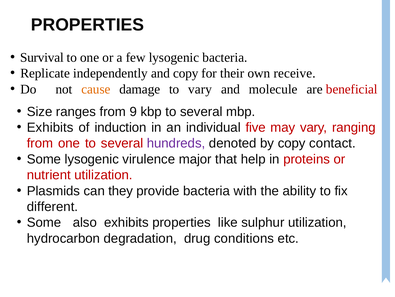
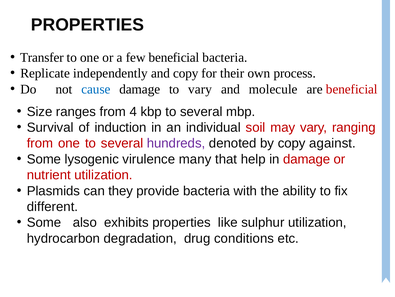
Survival: Survival -> Transfer (42, 57)
few lysogenic: lysogenic -> beneficial (174, 57)
receive: receive -> process (295, 73)
cause colour: orange -> blue (96, 89)
9: 9 -> 4 (133, 111)
Exhibits: Exhibits -> Survival (50, 127)
five: five -> soil (256, 127)
contact: contact -> against (333, 143)
major: major -> many (195, 159)
in proteins: proteins -> damage (307, 159)
